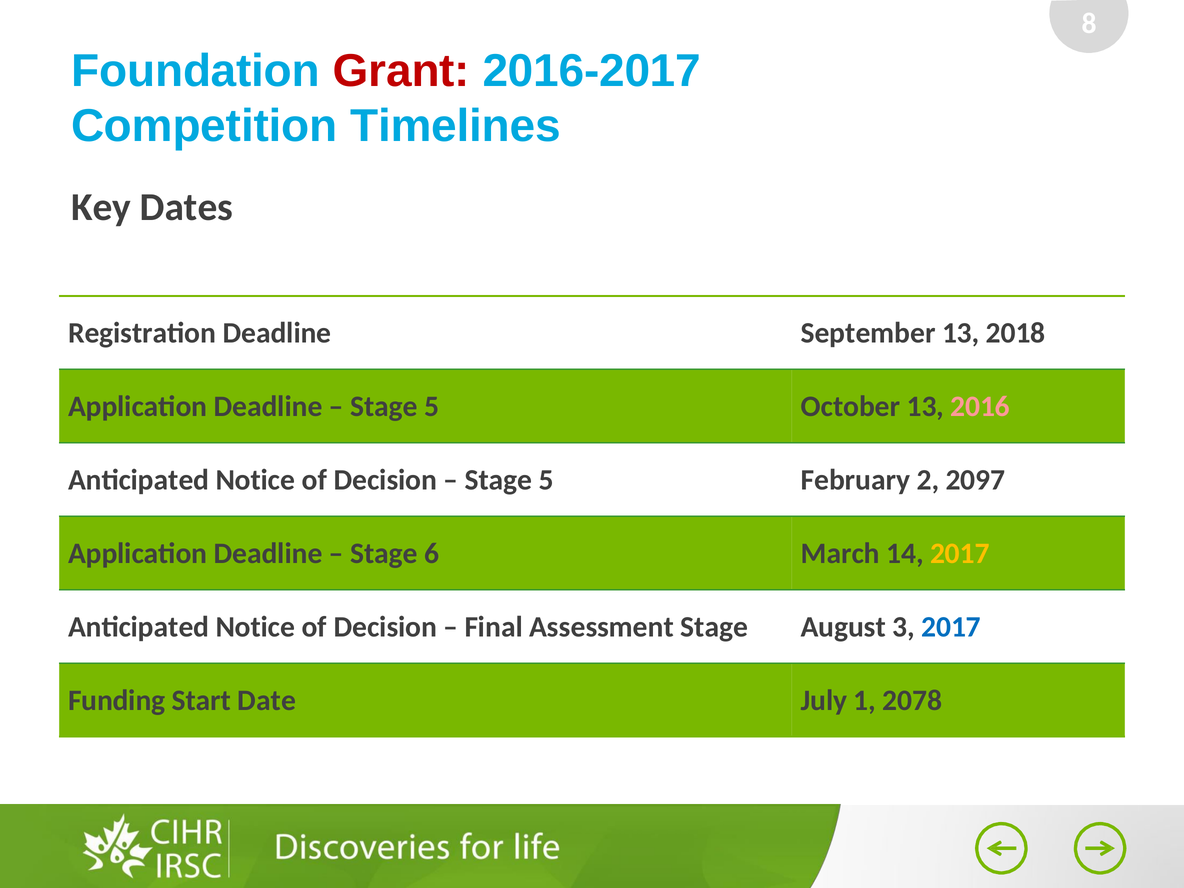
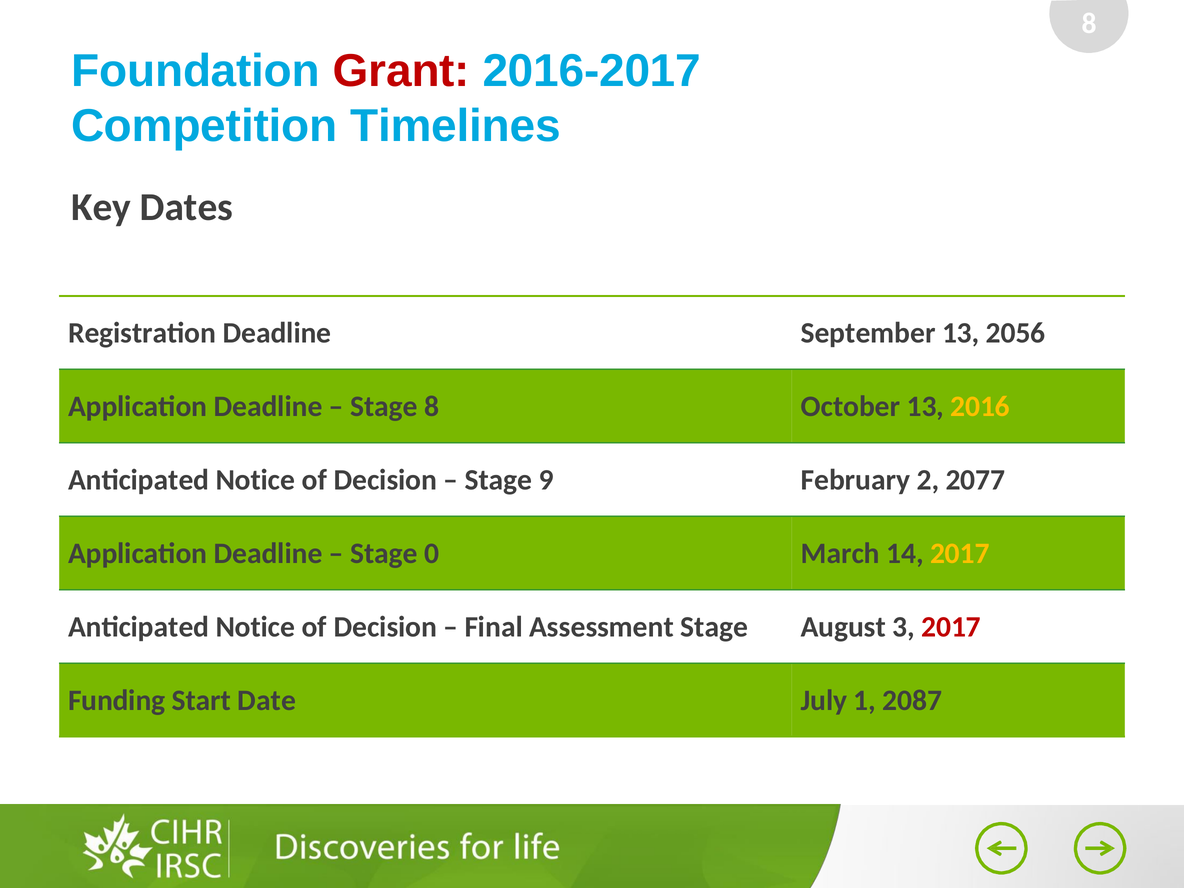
2018: 2018 -> 2056 (1016, 333)
5: 5 -> 8 (432, 407)
2016 colour: pink -> yellow (980, 407)
5: 5 -> 9 (546, 480)
2097: 2097 -> 2077 (975, 480)
6: 6 -> 0 (432, 554)
2017 colour: blue -> red (951, 627)
2078: 2078 -> 2087 (912, 700)
